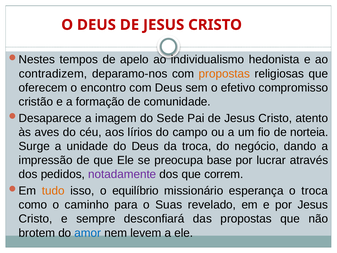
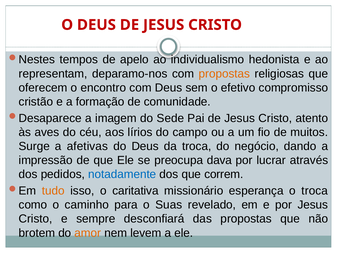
contradizem: contradizem -> representam (53, 74)
norteia: norteia -> muitos (309, 132)
unidade: unidade -> afetivas (87, 146)
base: base -> dava (219, 160)
notadamente colour: purple -> blue (122, 174)
equilíbrio: equilíbrio -> caritativa (135, 191)
amor colour: blue -> orange (88, 233)
